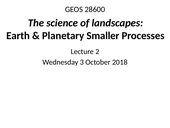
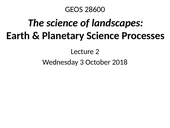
Planetary Smaller: Smaller -> Science (103, 36)
